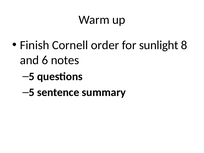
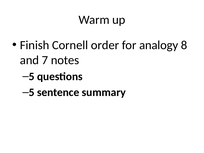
sunlight: sunlight -> analogy (159, 45)
6: 6 -> 7 (45, 60)
